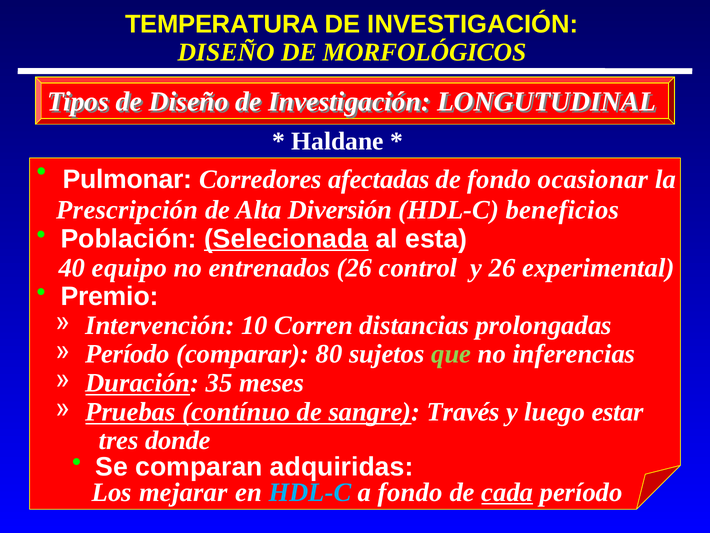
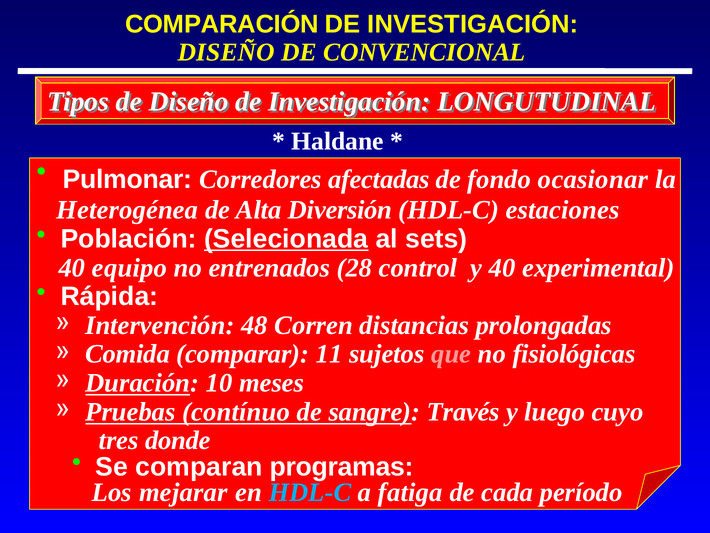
TEMPERATURA: TEMPERATURA -> COMPARACIÓN (222, 24)
MORFOLÓGICOS: MORFOLÓGICOS -> CONVENCIONAL (424, 52)
Prescripción: Prescripción -> Heterogénea (127, 210)
beneficios: beneficios -> estaciones (562, 210)
esta: esta -> sets (436, 239)
entrenados 26: 26 -> 28 (354, 267)
y 26: 26 -> 40 (502, 267)
Premio: Premio -> Rápida (109, 296)
10: 10 -> 48 (254, 325)
Período: Período -> Comida (128, 354)
80: 80 -> 11 (329, 354)
que colour: light green -> pink (451, 354)
inferencias: inferencias -> fisiológicas (574, 354)
35: 35 -> 10 (219, 383)
estar: estar -> cuyo (618, 411)
adquiridas: adquiridas -> programas (342, 466)
a fondo: fondo -> fatiga (410, 492)
cada underline: present -> none (507, 492)
